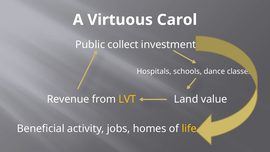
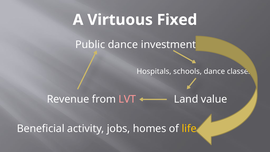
Carol: Carol -> Fixed (177, 20)
collect: collect -> dance (123, 45)
LVT colour: yellow -> pink (127, 99)
